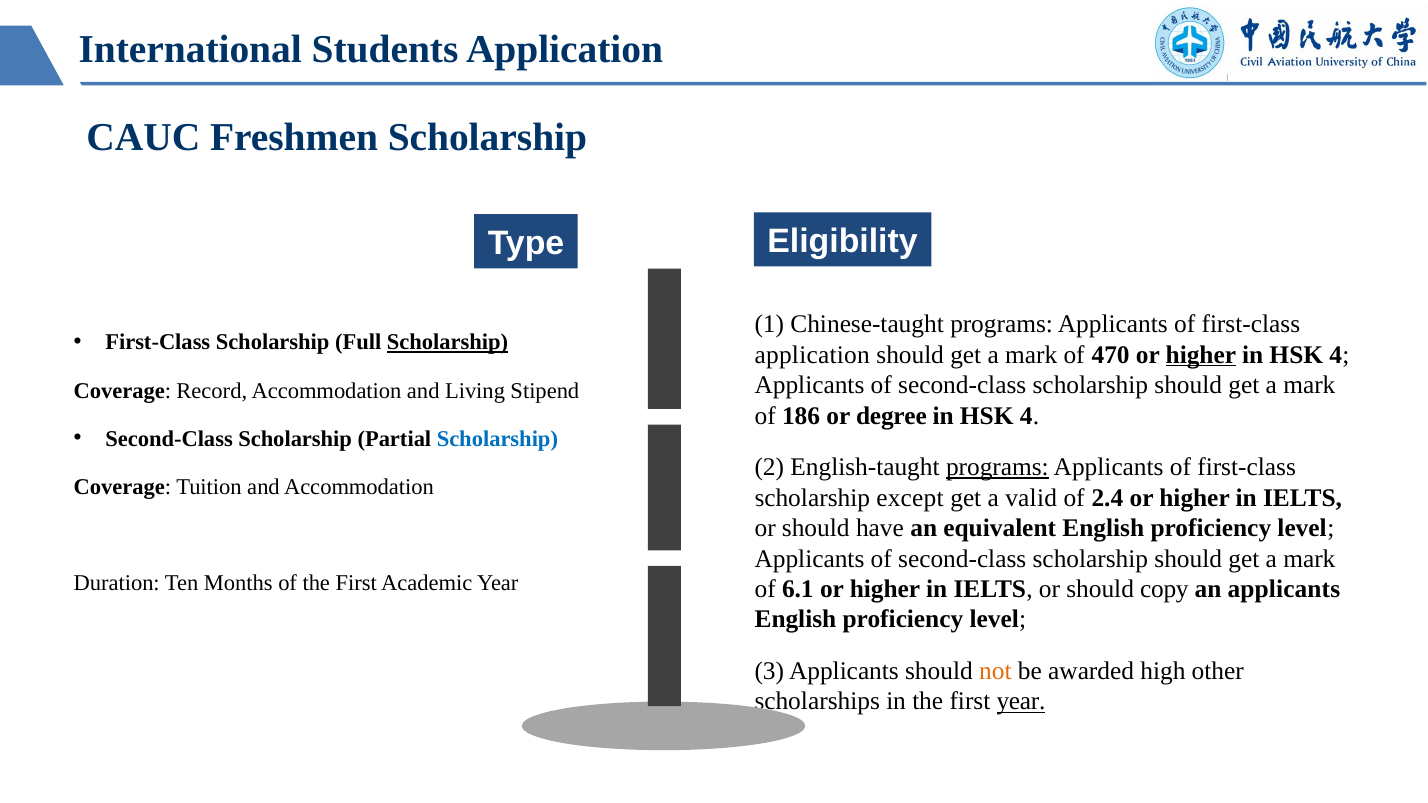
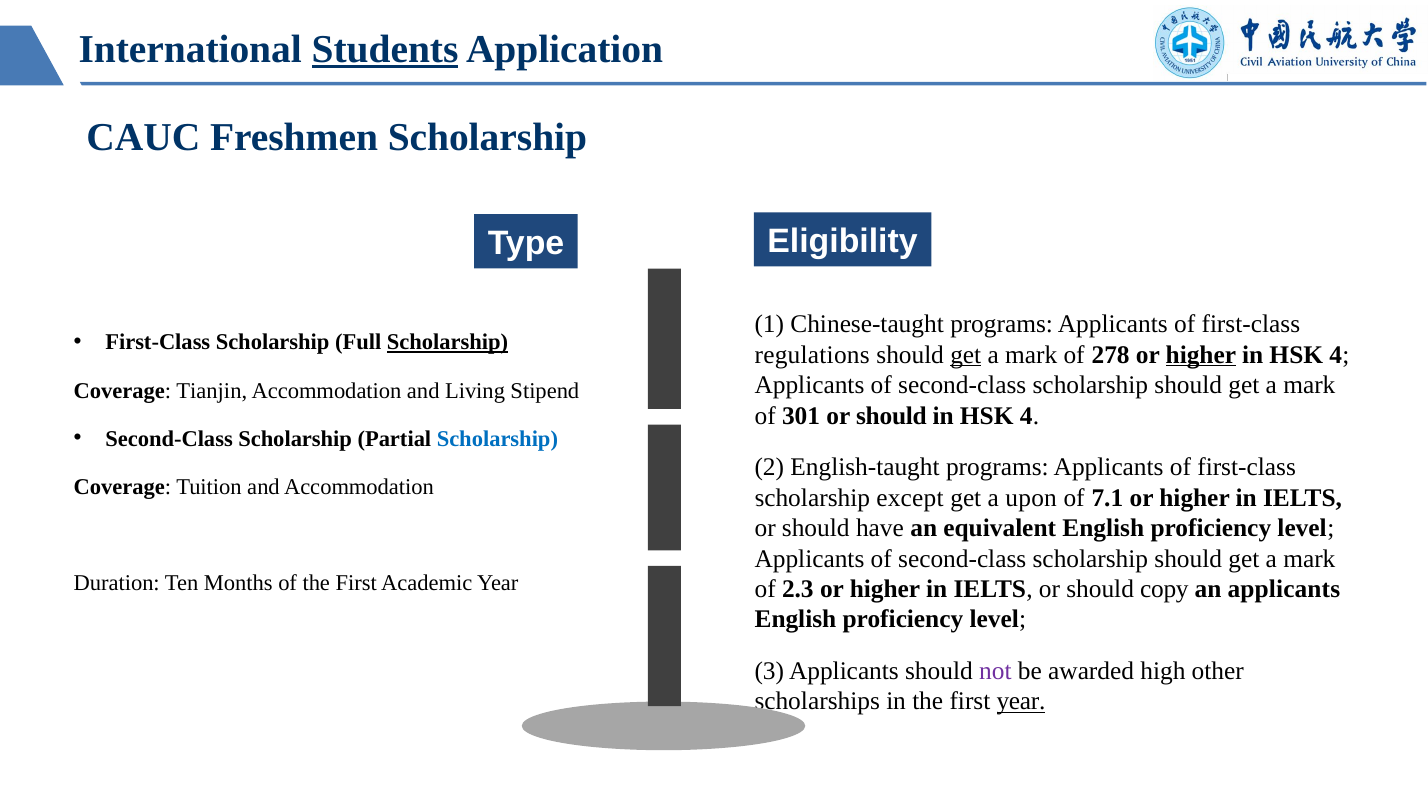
Students underline: none -> present (385, 50)
application: application -> regulations (812, 355)
get underline: none -> present (966, 355)
470: 470 -> 278 (1111, 355)
Record: Record -> Tianjin (212, 391)
186: 186 -> 301 (801, 416)
degree: degree -> should (891, 416)
programs underline: present -> none (997, 467)
valid: valid -> upon (1031, 498)
2.4: 2.4 -> 7.1 (1107, 498)
6.1: 6.1 -> 2.3 (798, 589)
not colour: orange -> purple (995, 671)
